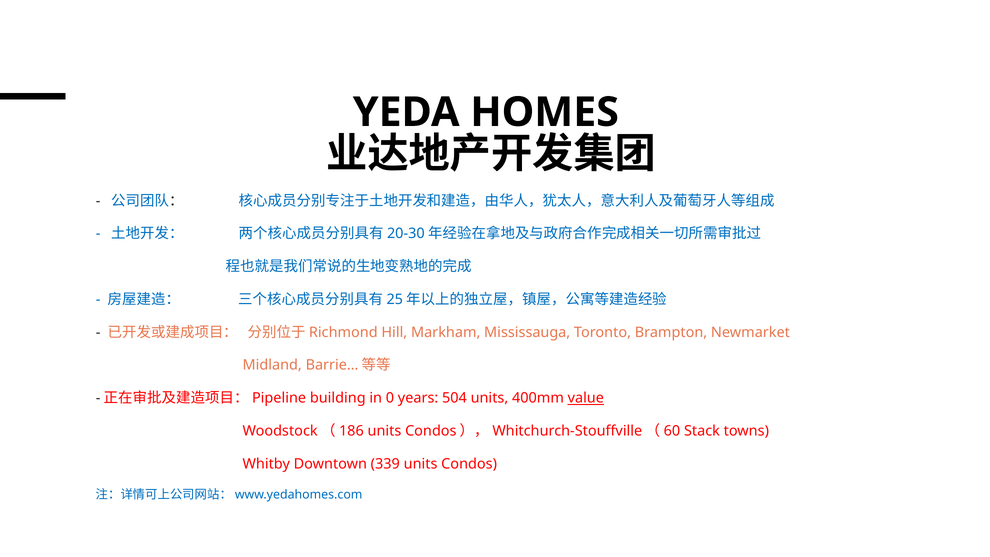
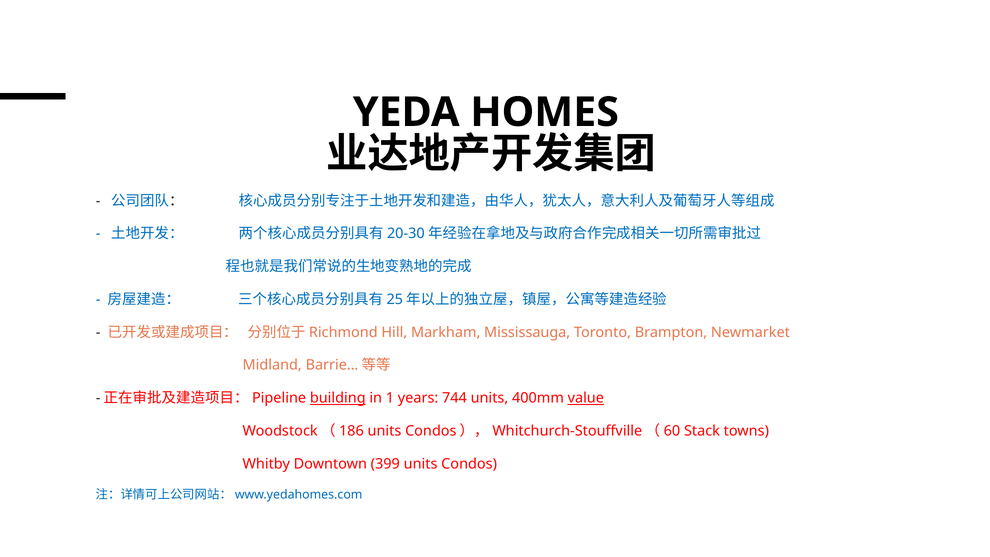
building underline: none -> present (338, 398)
0: 0 -> 1 (390, 398)
504: 504 -> 744 (454, 398)
339: 339 -> 399 (385, 464)
